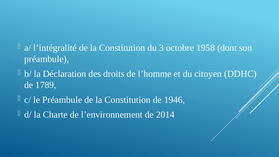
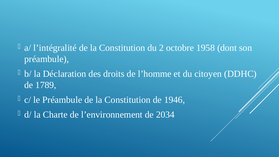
3: 3 -> 2 (161, 48)
2014: 2014 -> 2034 (165, 114)
